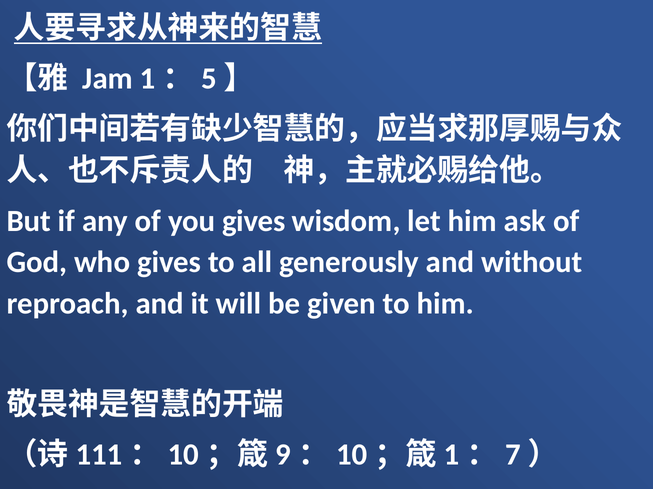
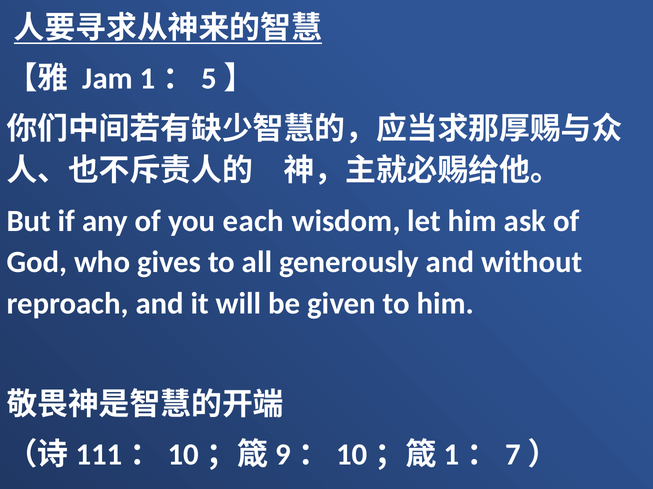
you gives: gives -> each (253, 221)
